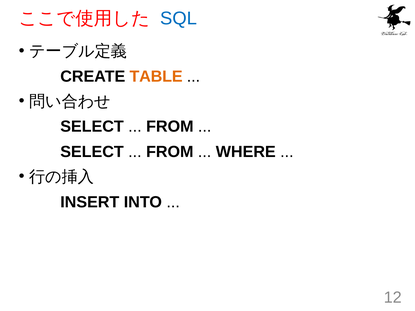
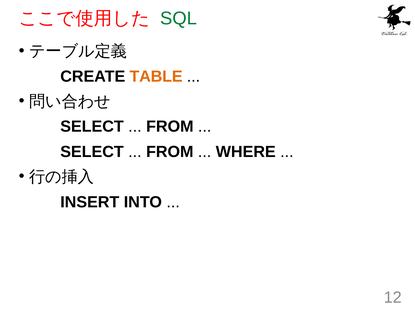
SQL colour: blue -> green (179, 18)
